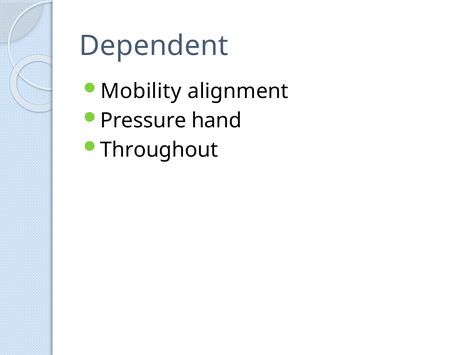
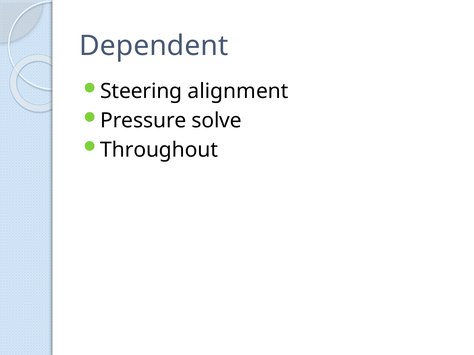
Mobility: Mobility -> Steering (141, 92)
hand: hand -> solve (217, 121)
